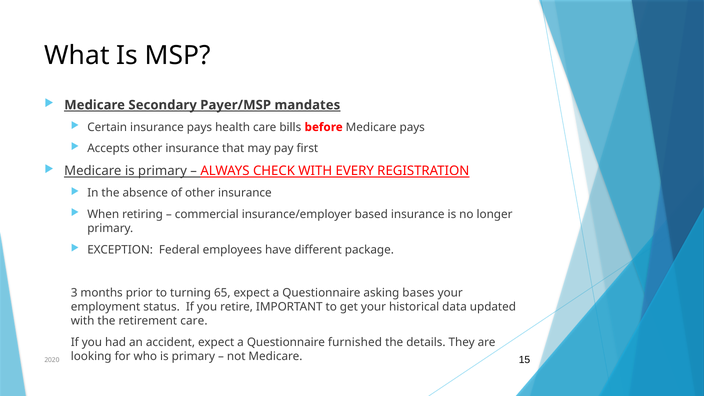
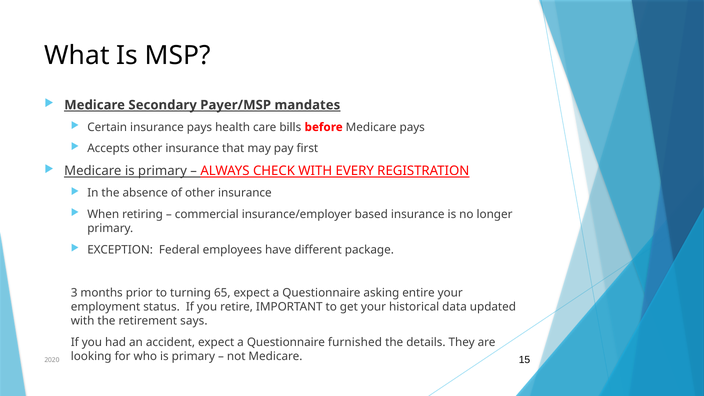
bases: bases -> entire (418, 293)
retirement care: care -> says (194, 321)
